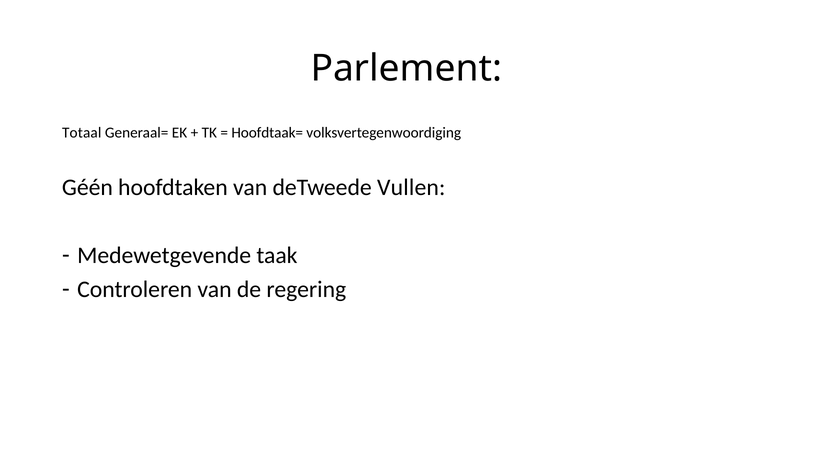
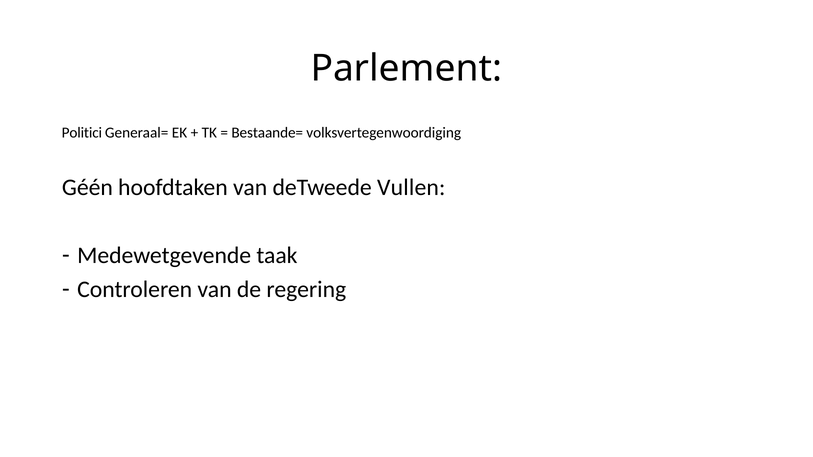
Totaal: Totaal -> Politici (82, 133)
Hoofdtaak=: Hoofdtaak= -> Bestaande= (267, 133)
